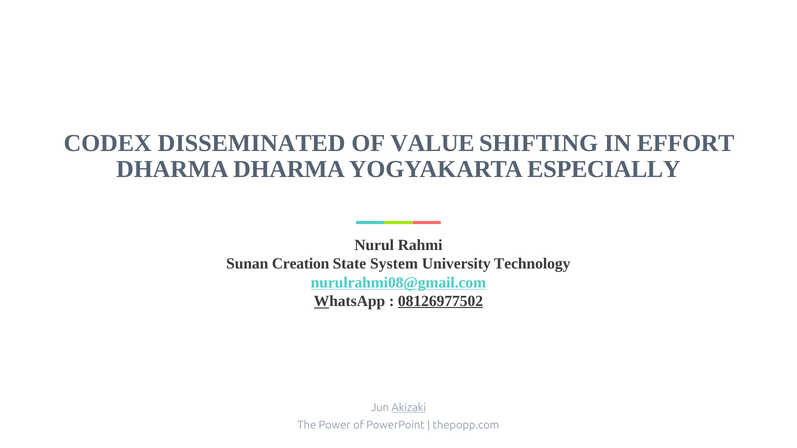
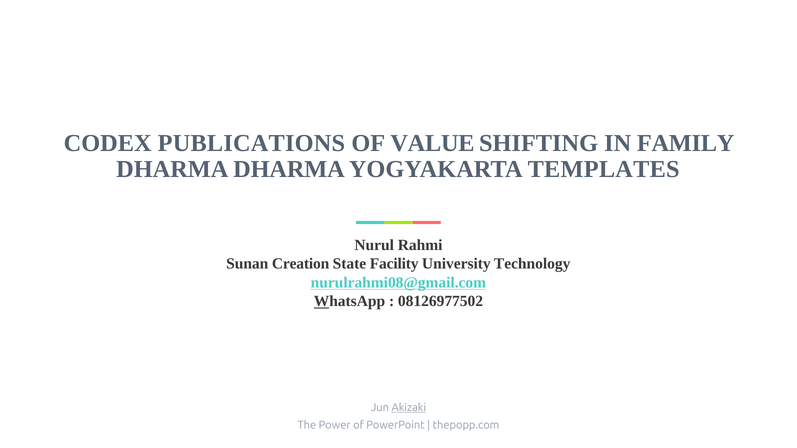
DISSEMINATED: DISSEMINATED -> PUBLICATIONS (251, 143)
EFFORT: EFFORT -> FAMILY (686, 143)
ESPECIALLY: ESPECIALLY -> TEMPLATES (604, 170)
System: System -> Facility (394, 264)
08126977502 underline: present -> none (441, 301)
